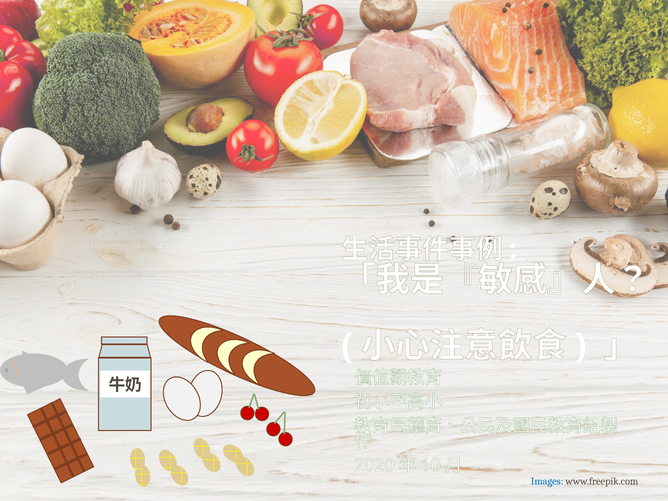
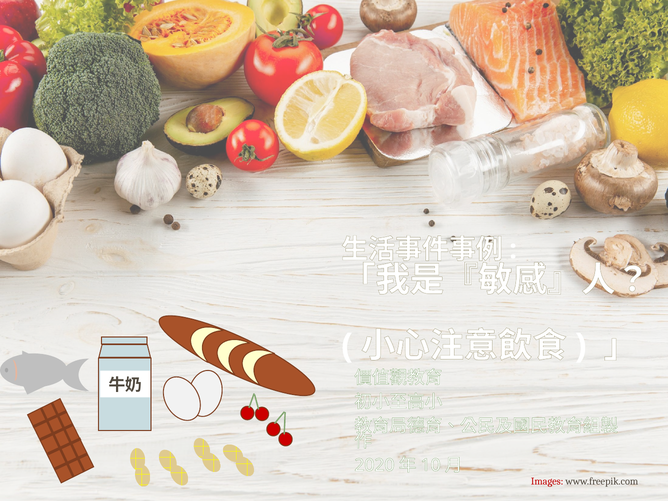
Images colour: blue -> red (547, 481)
